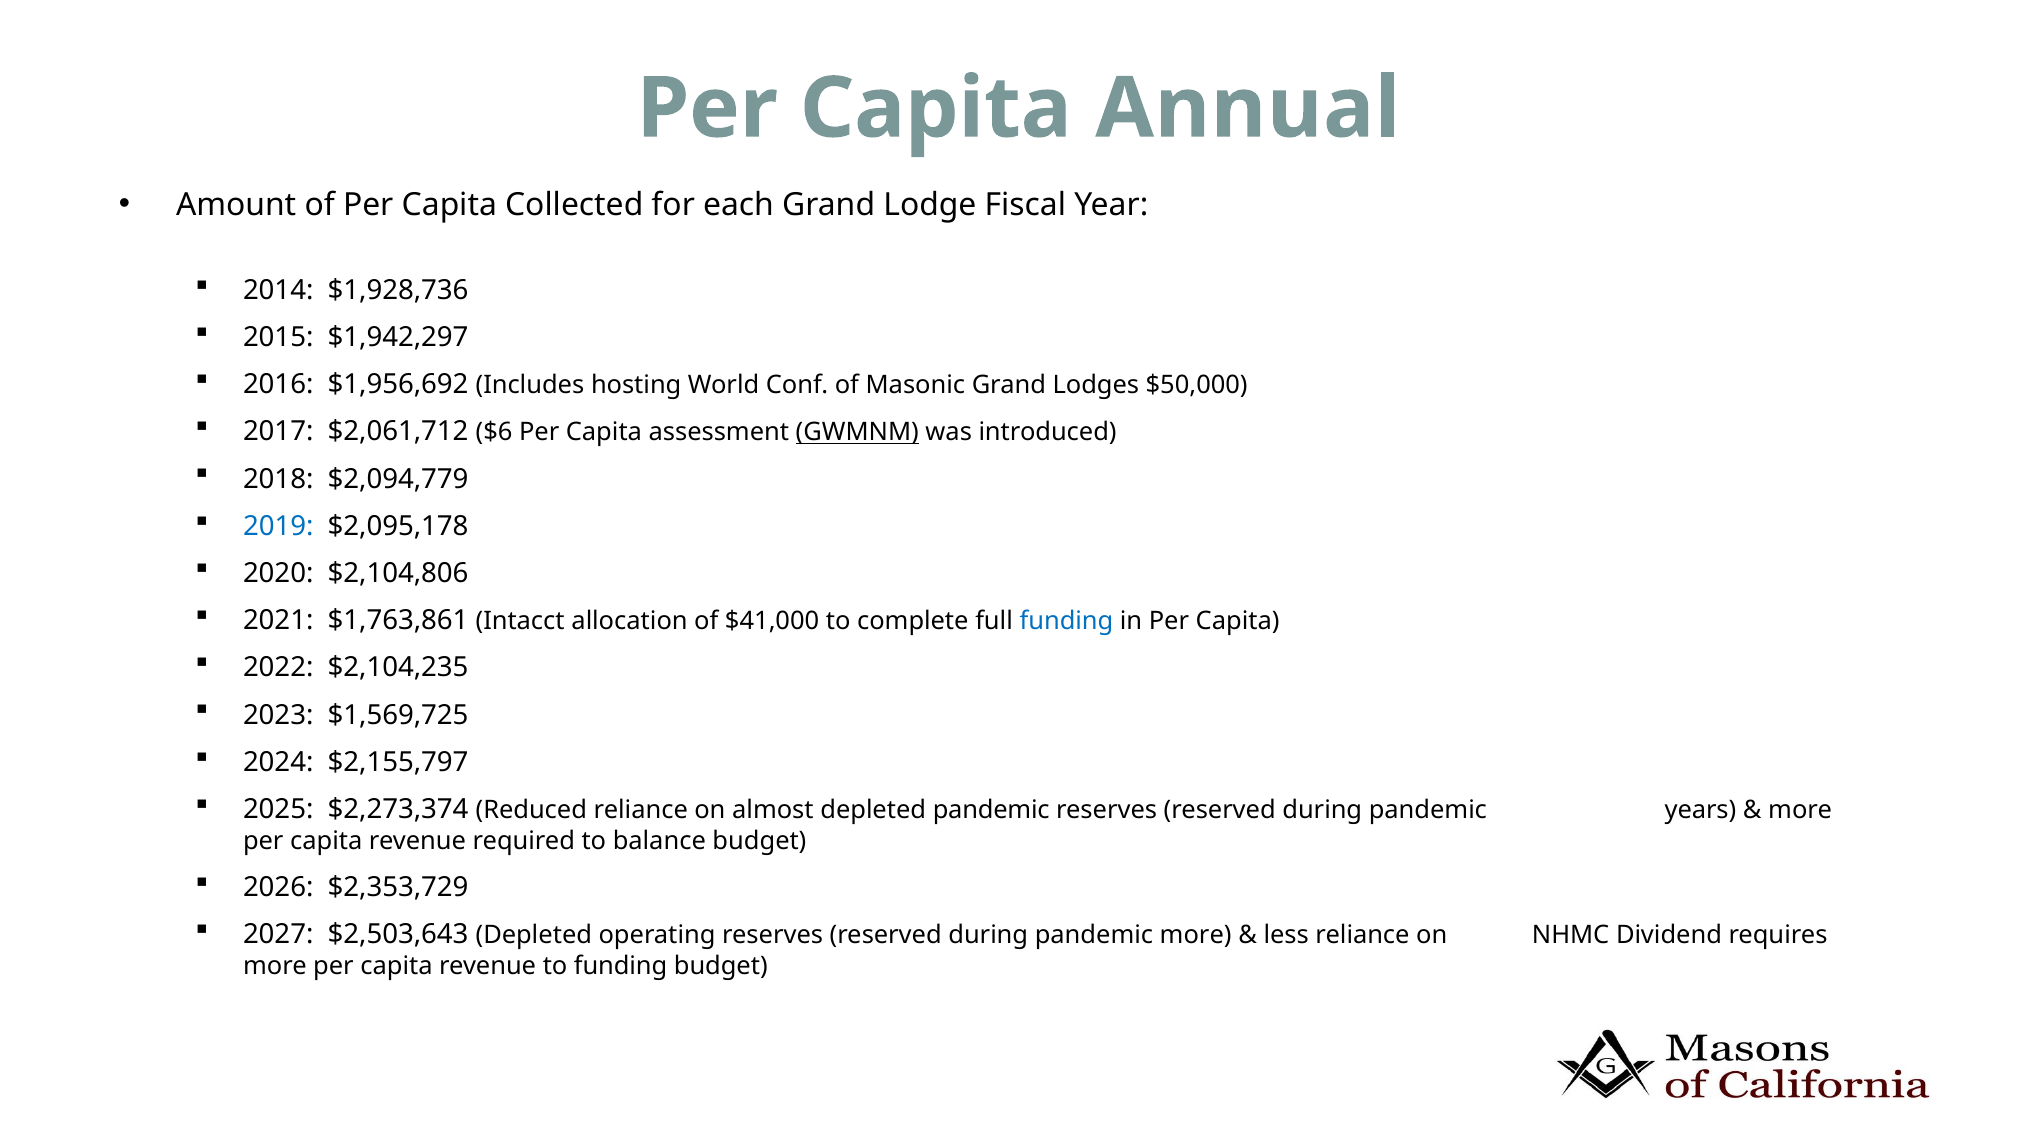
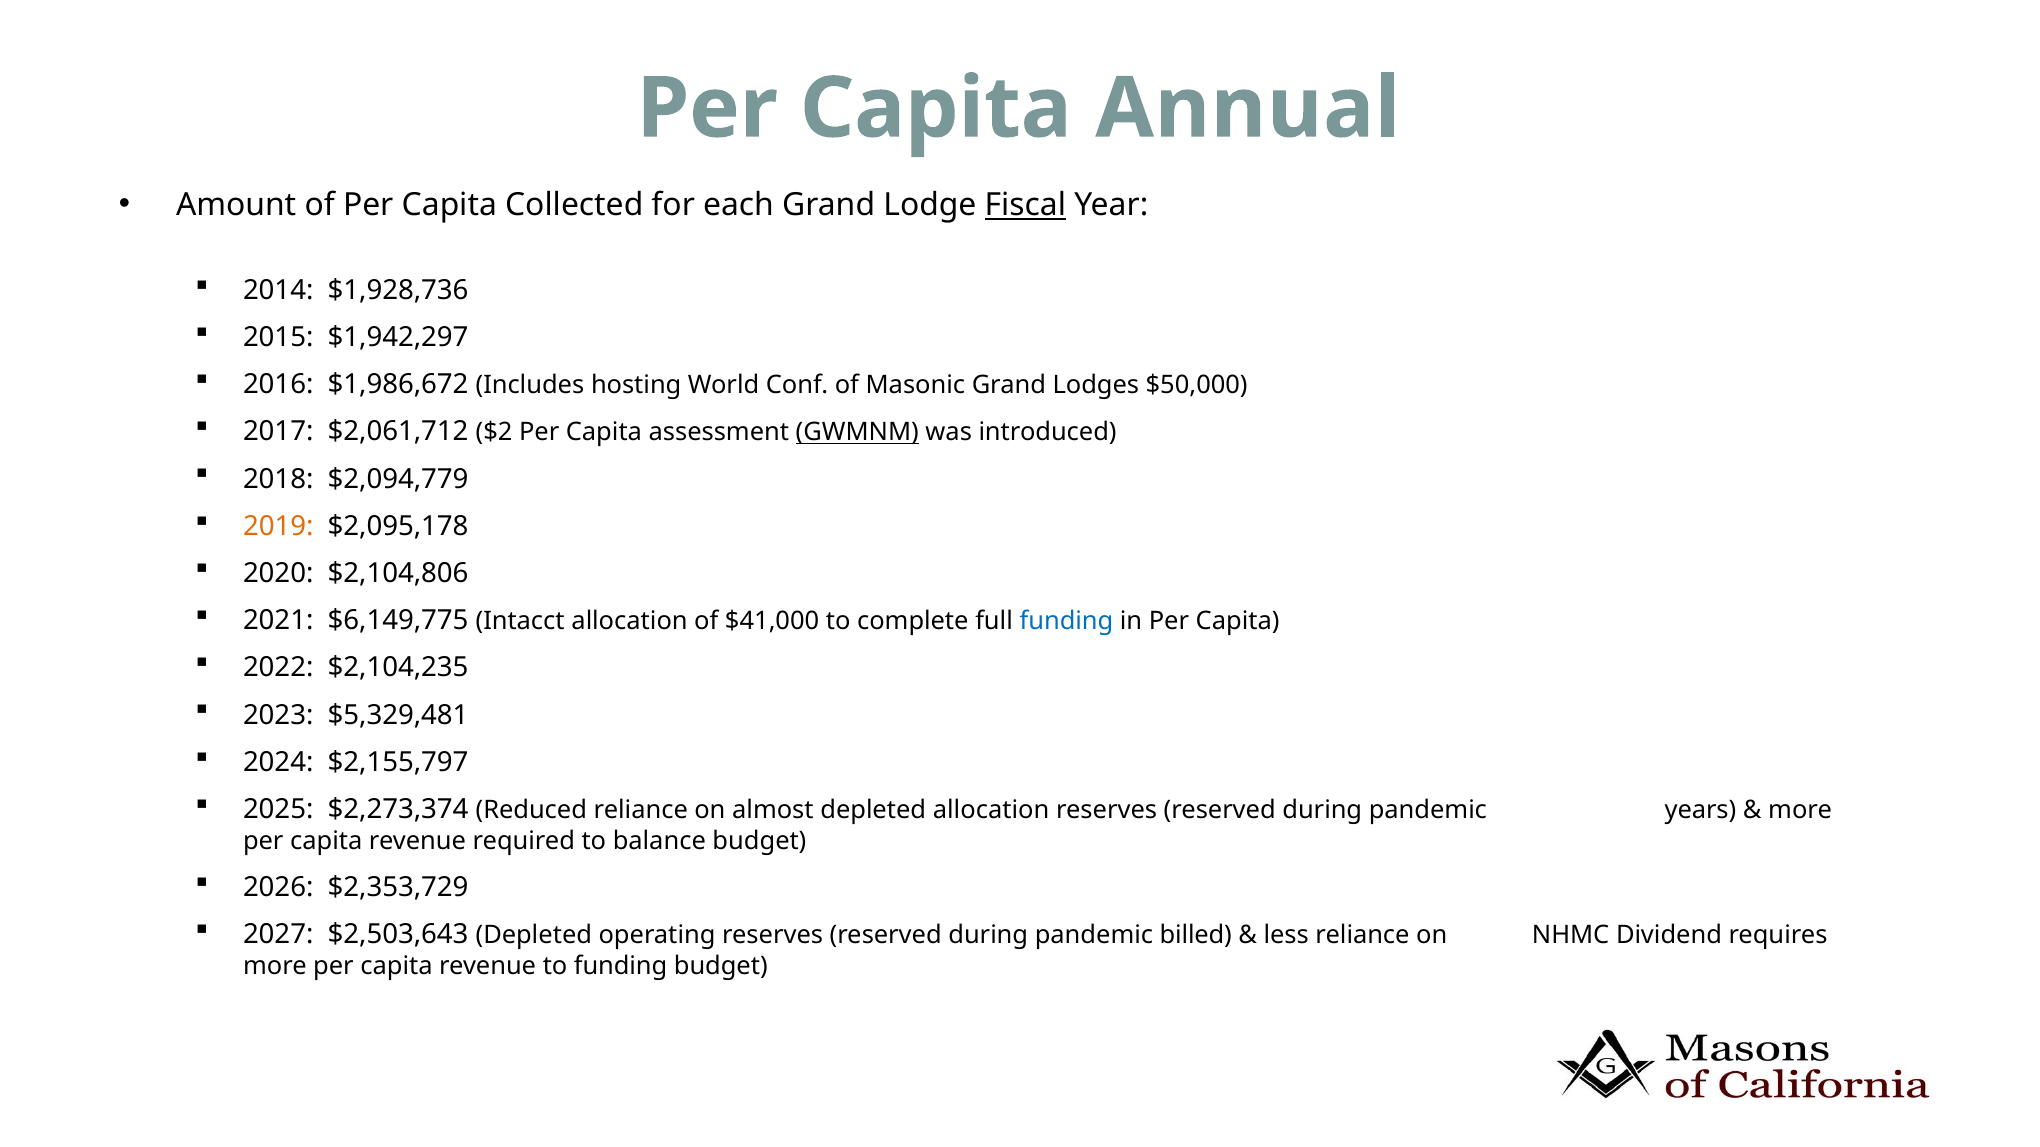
Fiscal underline: none -> present (1025, 205)
$1,956,692: $1,956,692 -> $1,986,672 (398, 385)
$6: $6 -> $2 (494, 433)
2019 colour: blue -> orange (278, 526)
$1,763,861: $1,763,861 -> $6,149,775 (398, 621)
$1,569,725: $1,569,725 -> $5,329,481 (398, 715)
depleted pandemic: pandemic -> allocation (991, 810)
pandemic more: more -> billed (1196, 936)
